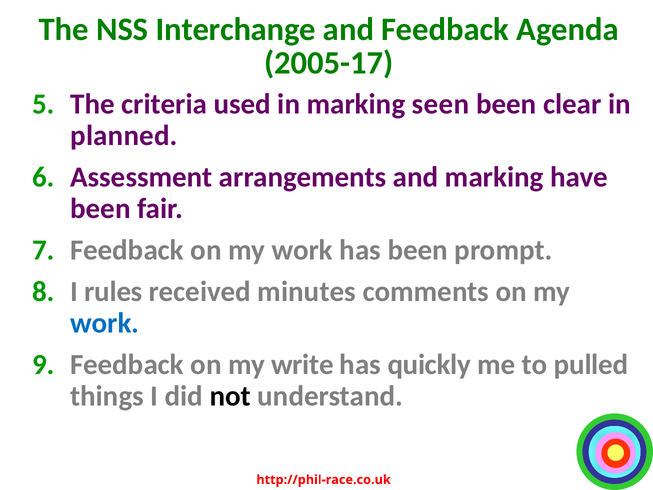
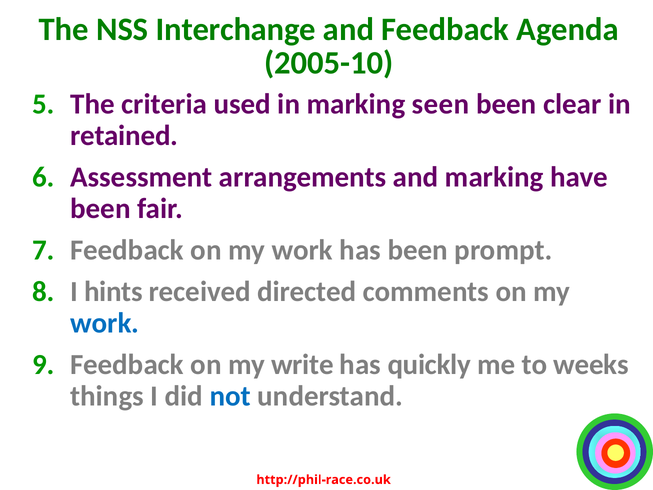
2005-17: 2005-17 -> 2005-10 (329, 63)
planned: planned -> retained (124, 136)
rules: rules -> hints (113, 292)
minutes: minutes -> directed (307, 292)
pulled: pulled -> weeks (591, 364)
not colour: black -> blue (230, 396)
